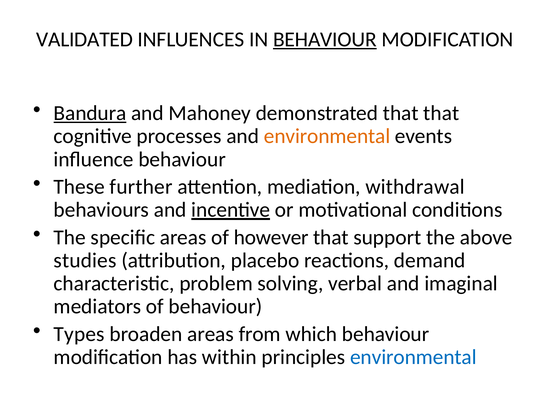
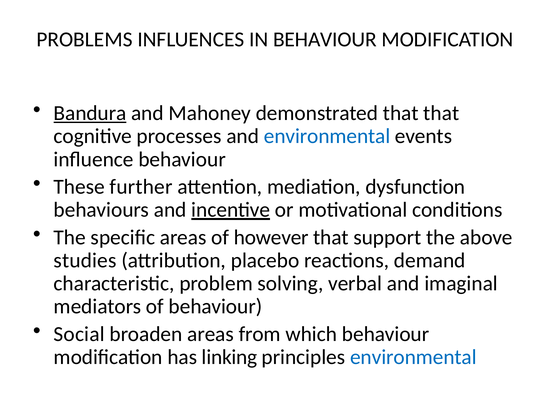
VALIDATED: VALIDATED -> PROBLEMS (84, 40)
BEHAVIOUR underline: present -> none (325, 40)
environmental colour: orange -> blue (327, 136)
withdrawal: withdrawal -> dysfunction (415, 187)
Types: Types -> Social (79, 334)
within: within -> linking (229, 358)
